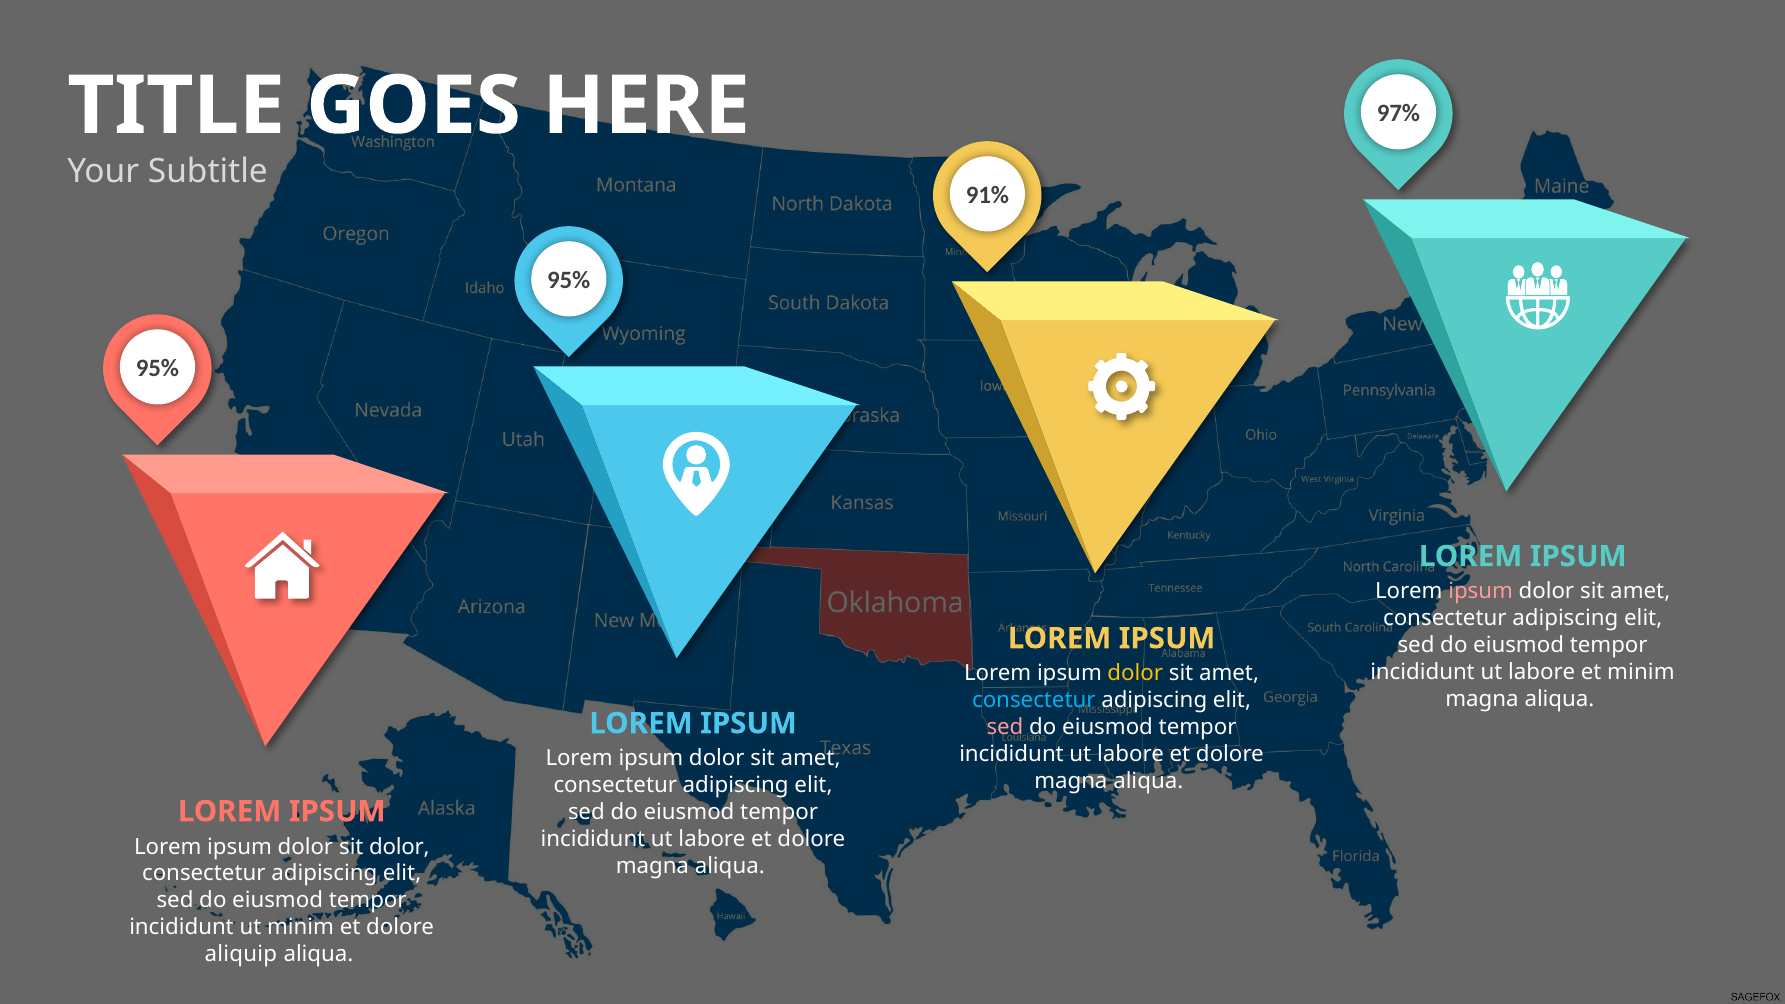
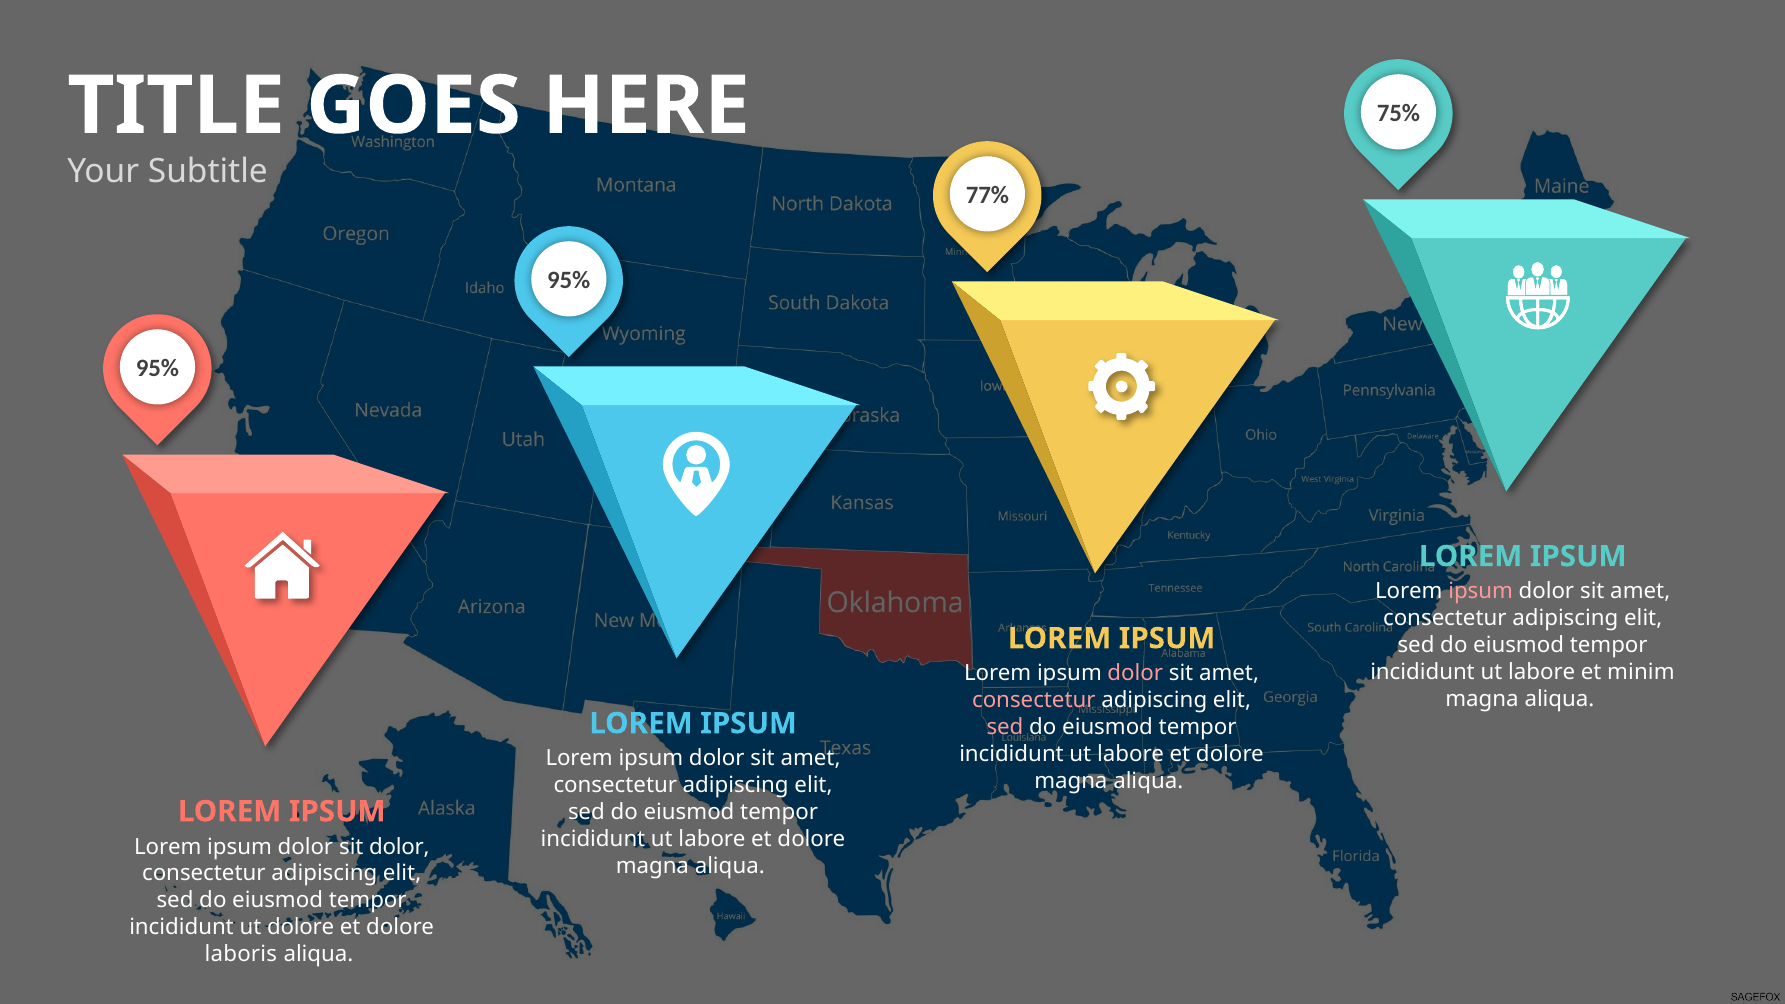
97%: 97% -> 75% (1398, 114)
91%: 91% -> 77% (987, 196)
dolor colour: yellow -> pink (1135, 674)
consectetur colour: light blue -> pink (1034, 700)
ut minim: minim -> dolore (301, 927)
aliquip: aliquip -> laboris (241, 954)
